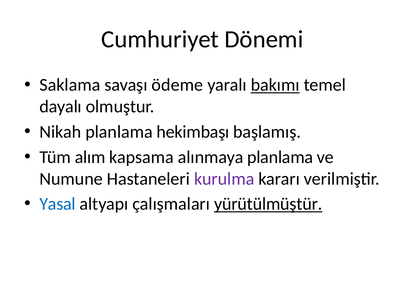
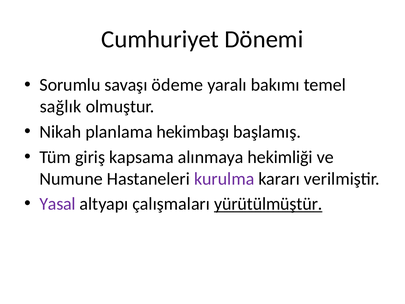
Saklama: Saklama -> Sorumlu (70, 85)
bakımı underline: present -> none (275, 85)
dayalı: dayalı -> sağlık (60, 107)
alım: alım -> giriş (90, 157)
alınmaya planlama: planlama -> hekimliği (280, 157)
Yasal colour: blue -> purple (58, 204)
